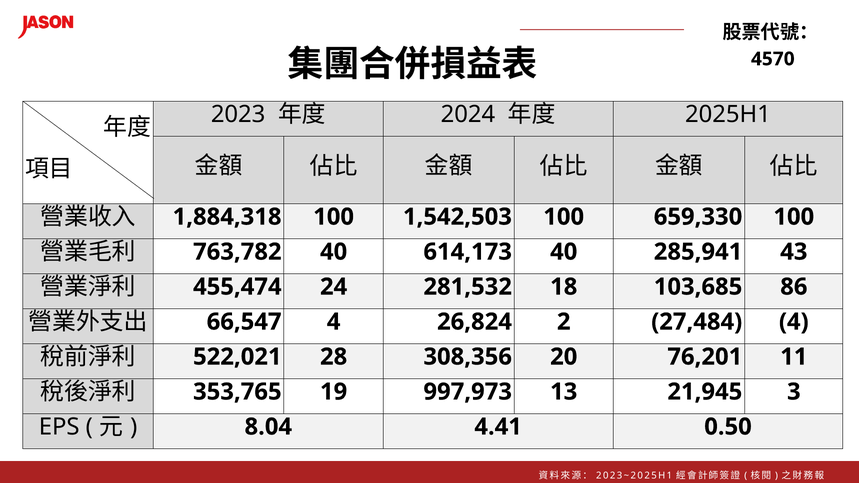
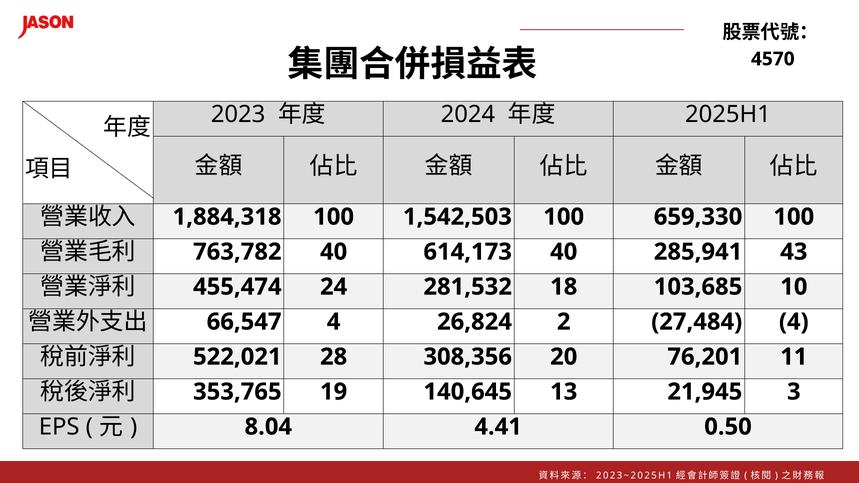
86: 86 -> 10 (794, 287)
997,973: 997,973 -> 140,645 (468, 392)
